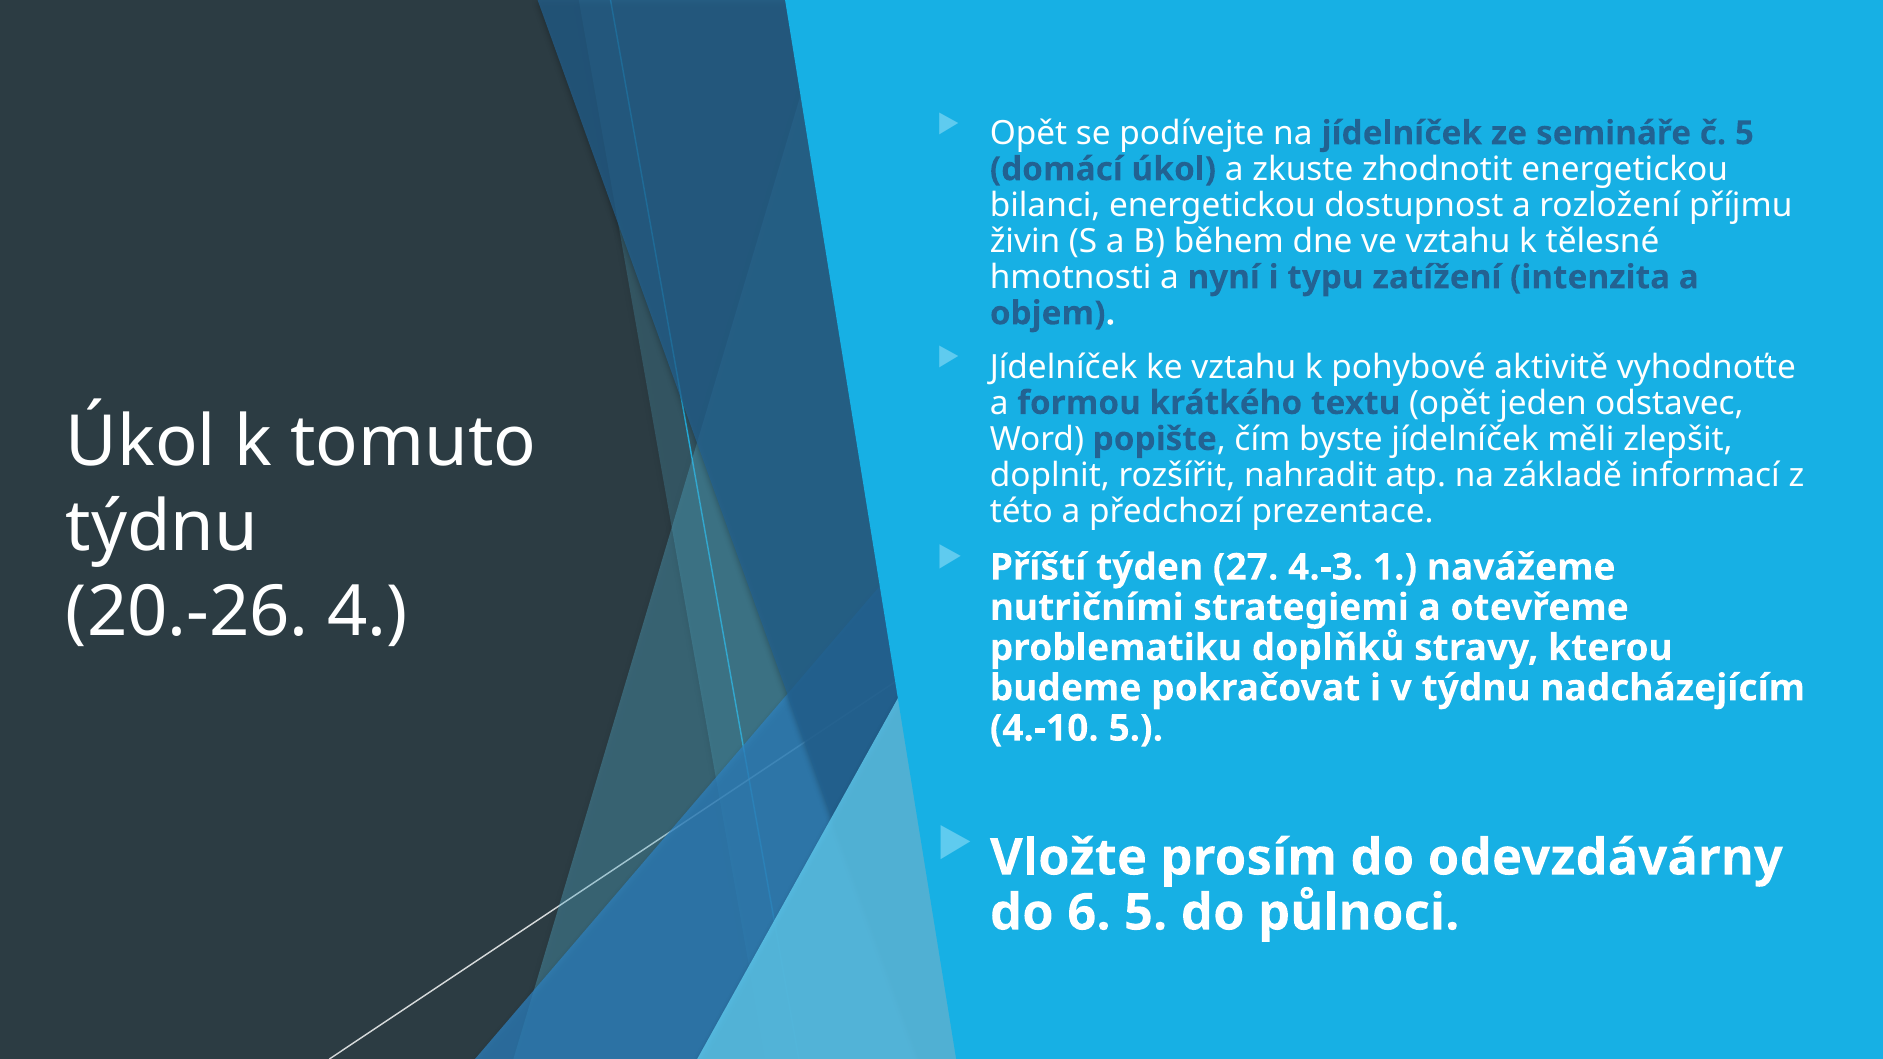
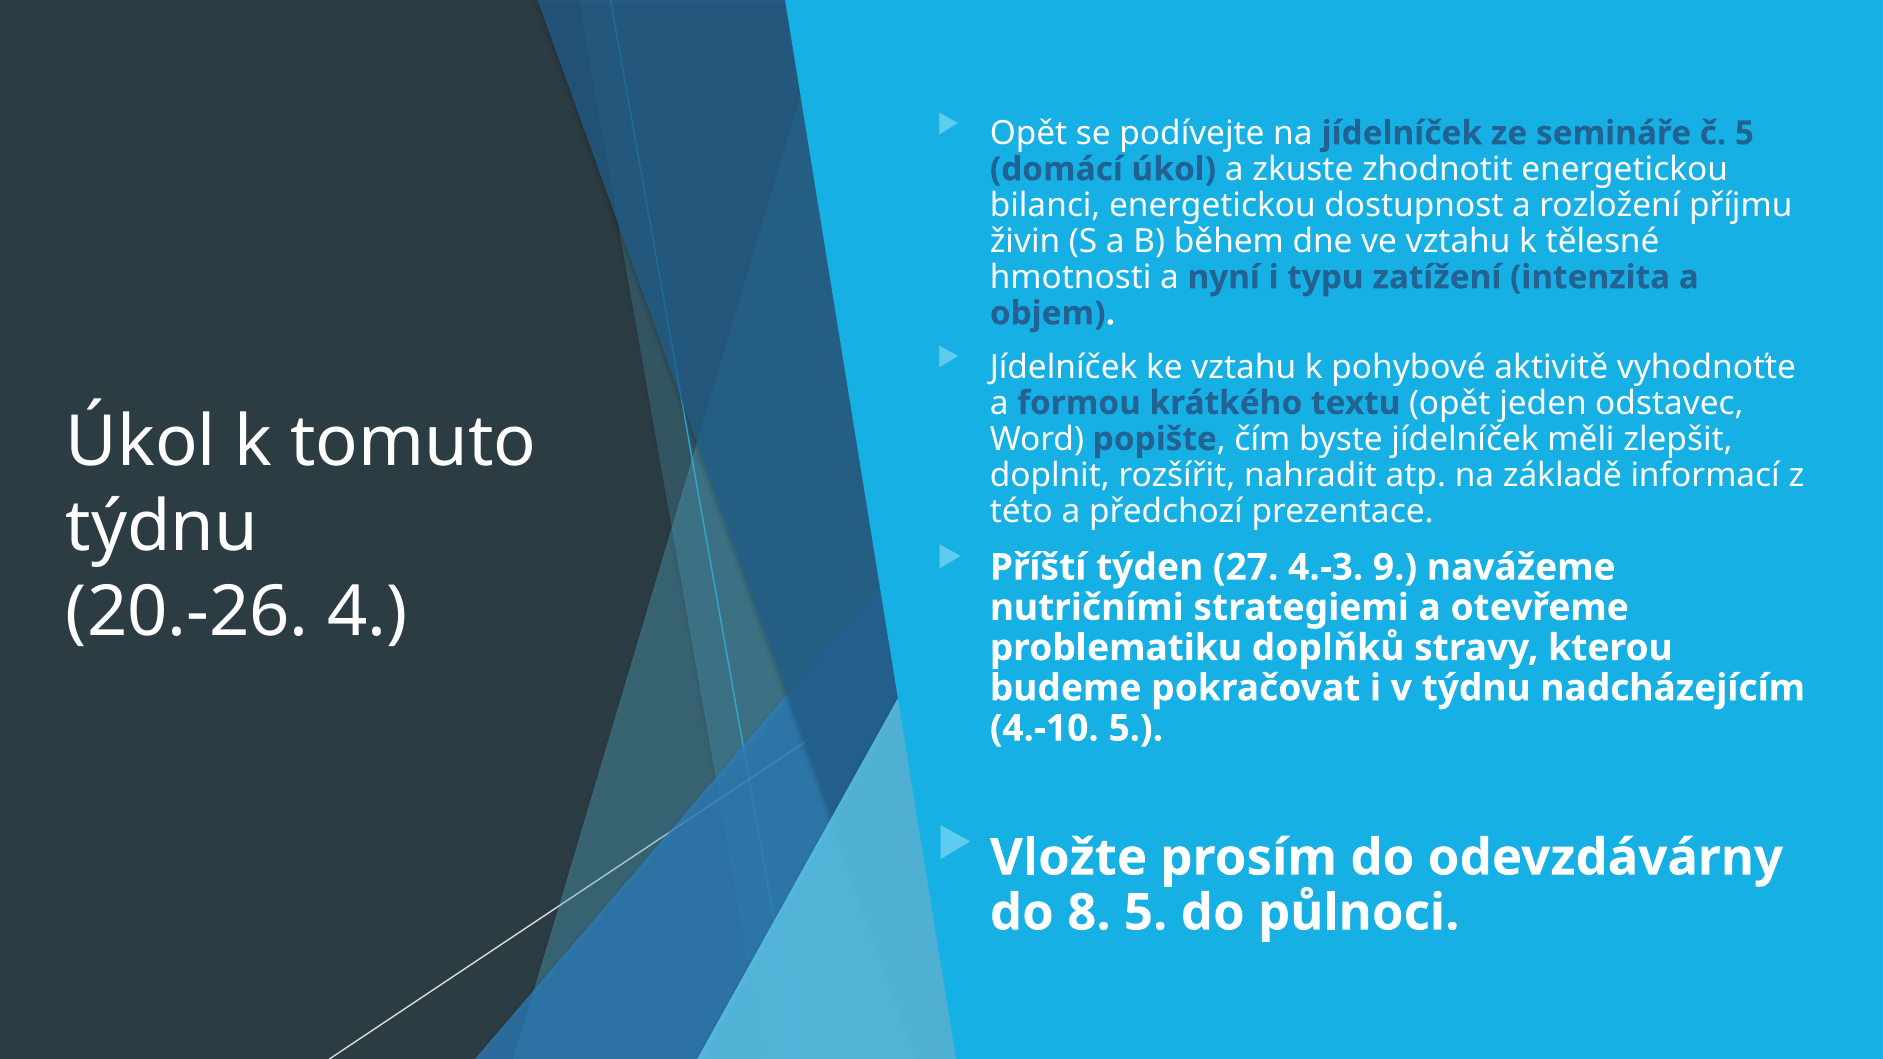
1: 1 -> 9 (1395, 567)
6: 6 -> 8 (1089, 913)
